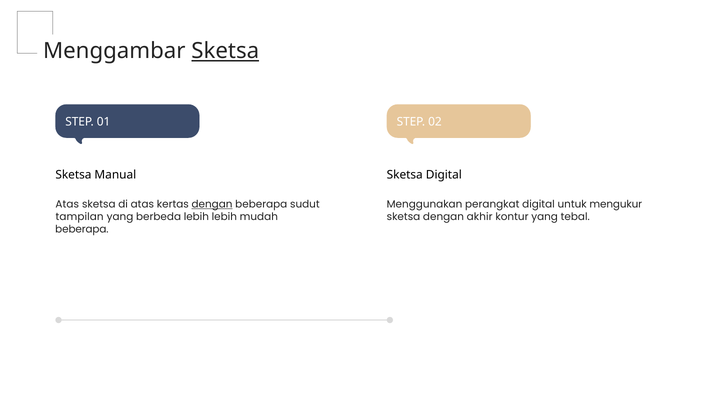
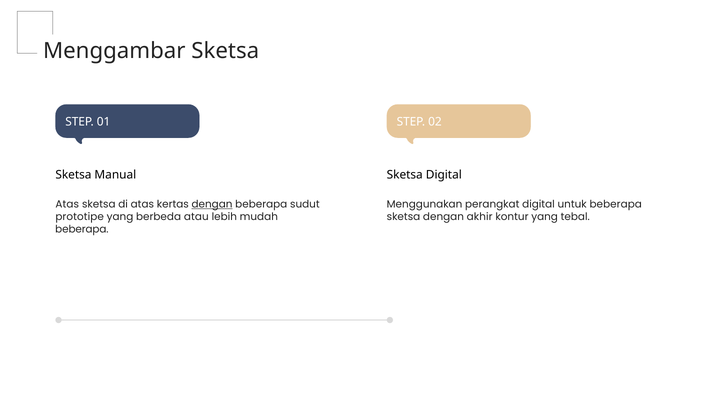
Sketsa underline: present -> none (225, 51)
untuk mengukur: mengukur -> beberapa (616, 204)
tampilan: tampilan -> prototipe (80, 217)
berbeda lebih: lebih -> atau (196, 217)
